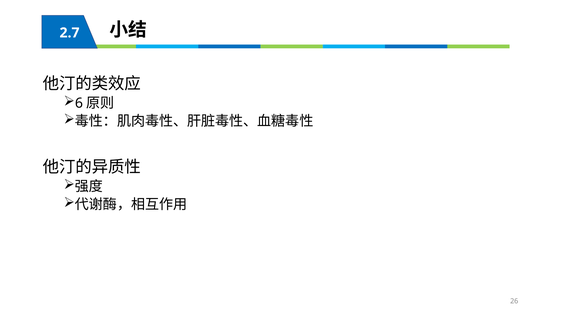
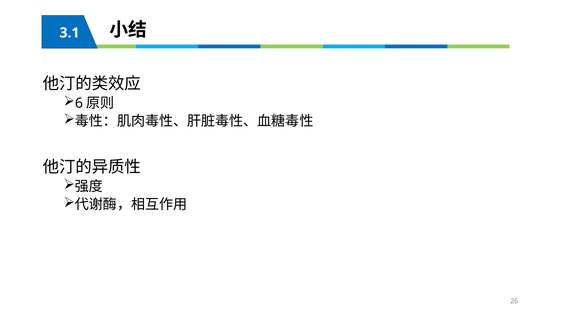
2.7: 2.7 -> 3.1 (70, 33)
